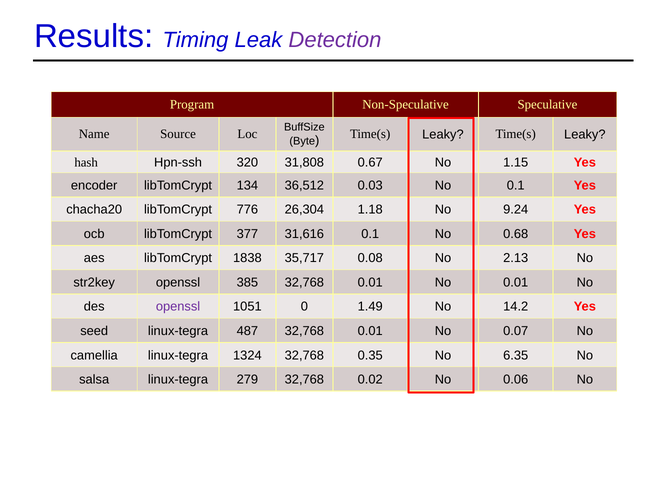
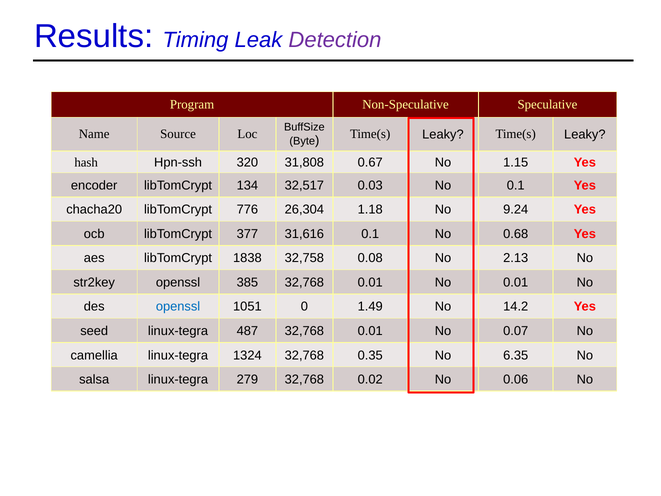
36,512: 36,512 -> 32,517 (304, 185)
35,717: 35,717 -> 32,758 (304, 258)
openssl colour: purple -> blue (178, 307)
